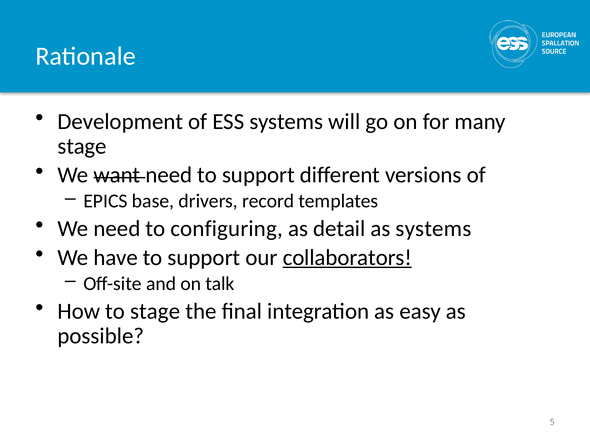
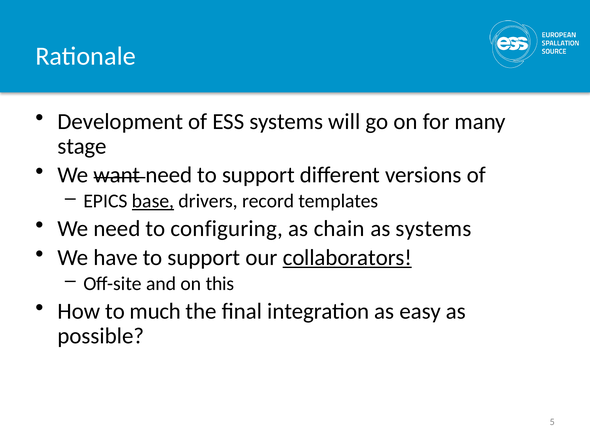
base underline: none -> present (153, 201)
detail: detail -> chain (339, 229)
talk: talk -> this (220, 284)
to stage: stage -> much (155, 312)
